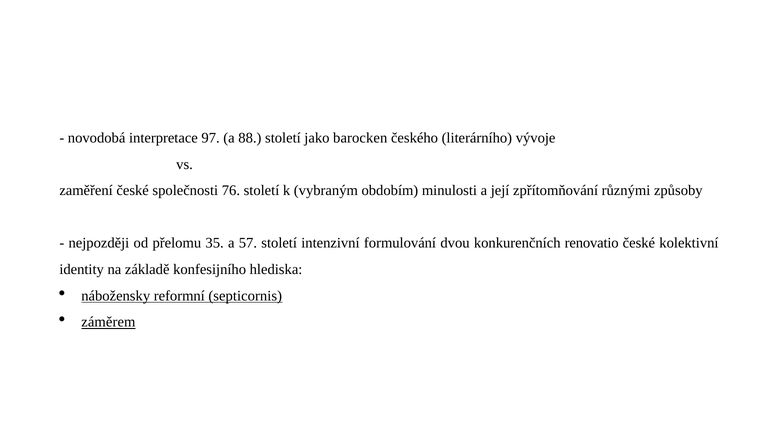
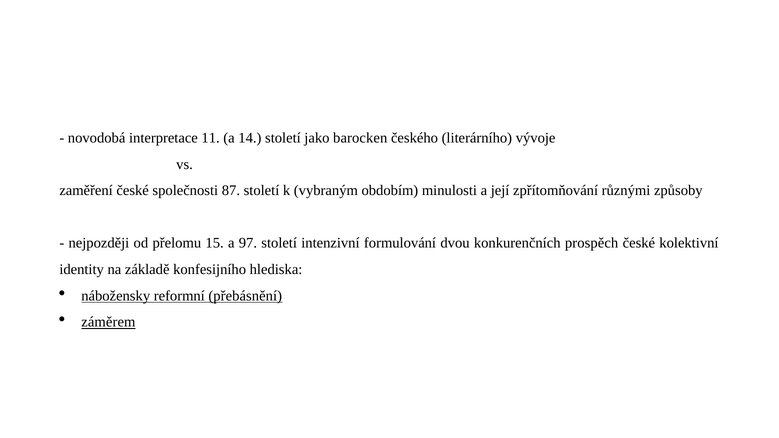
97: 97 -> 11 (211, 138)
88: 88 -> 14 (250, 138)
76: 76 -> 87 (231, 191)
35: 35 -> 15 (215, 243)
57: 57 -> 97 (248, 243)
renovatio: renovatio -> prospěch (592, 243)
septicornis: septicornis -> přebásnění (245, 296)
